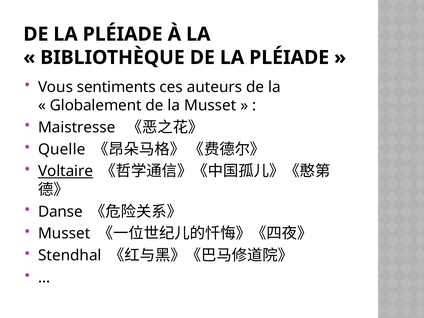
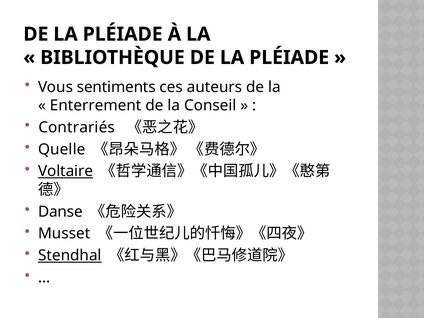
Globalement: Globalement -> Enterrement (96, 105)
la Musset: Musset -> Conseil (210, 105)
Maistresse: Maistresse -> Contrariés (77, 127)
Stendhal underline: none -> present (70, 256)
